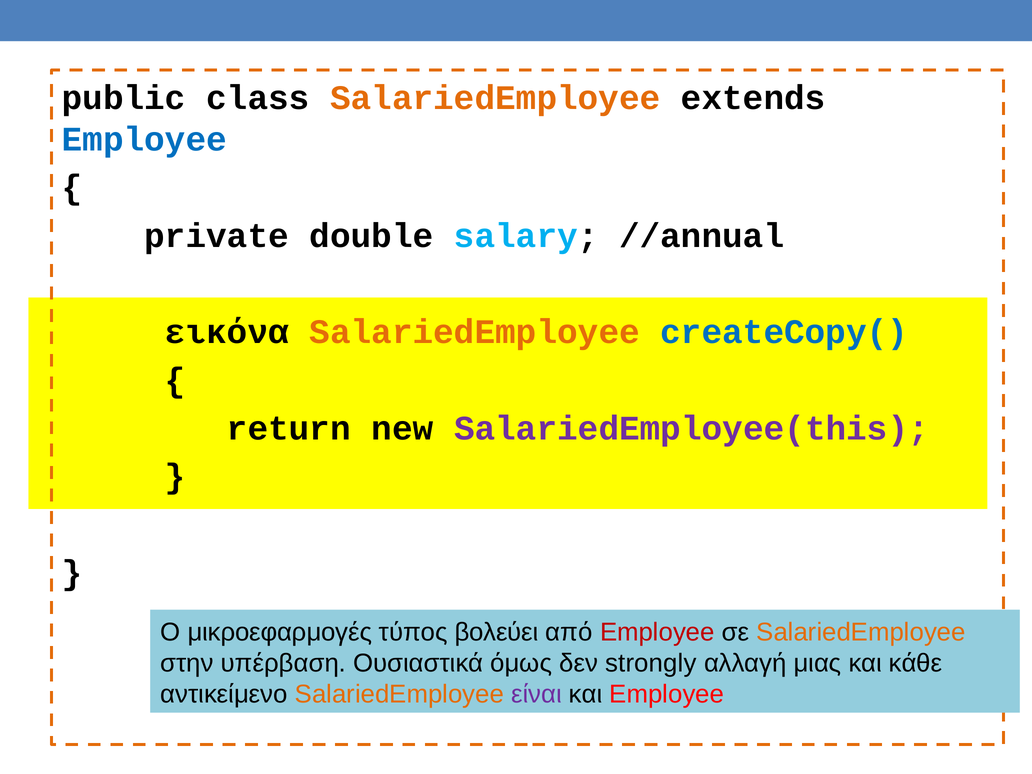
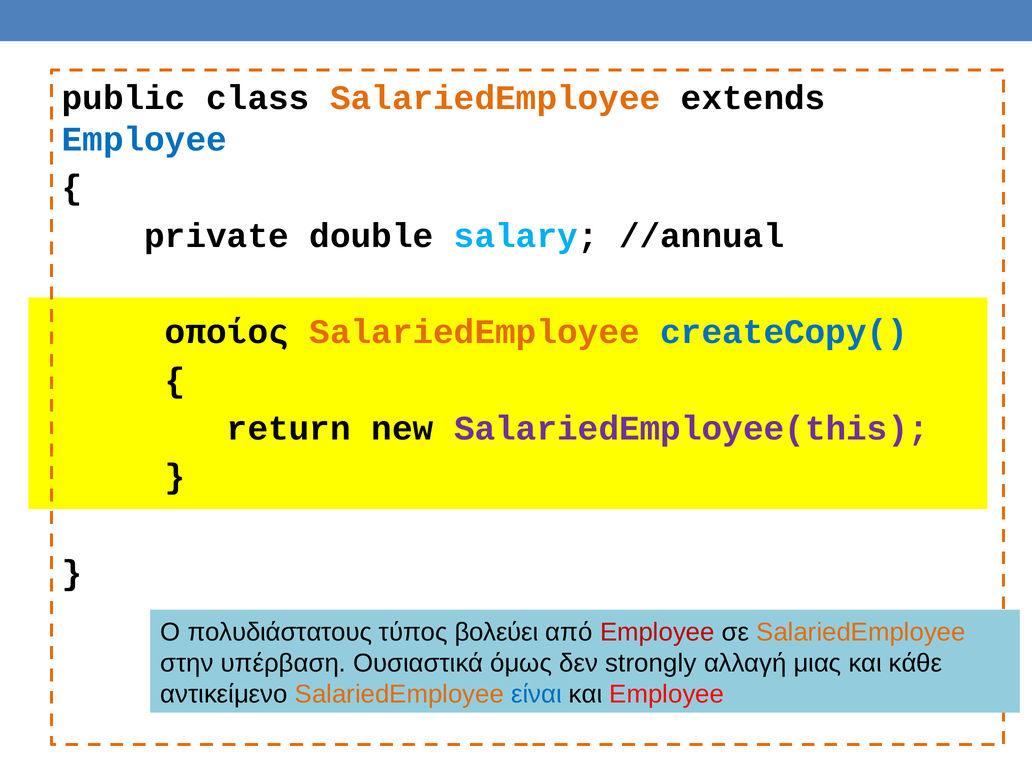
εικόνα: εικόνα -> οποίος (227, 332)
μικροεφαρμογές: μικροεφαρμογές -> πολυδιάστατους (280, 632)
είναι colour: purple -> blue (537, 694)
